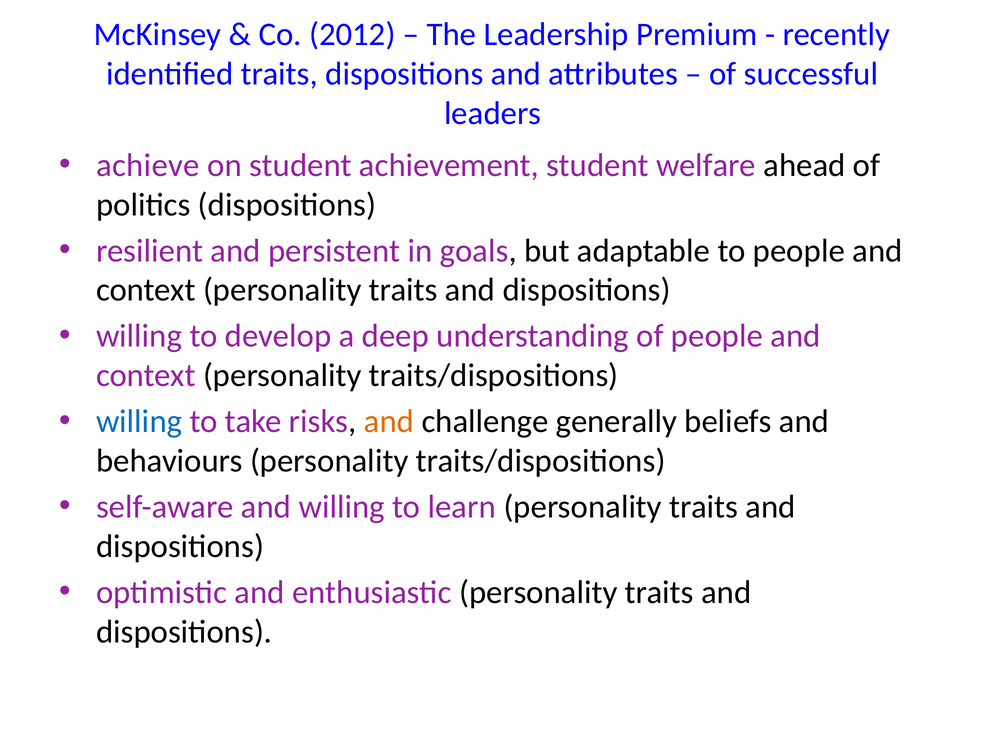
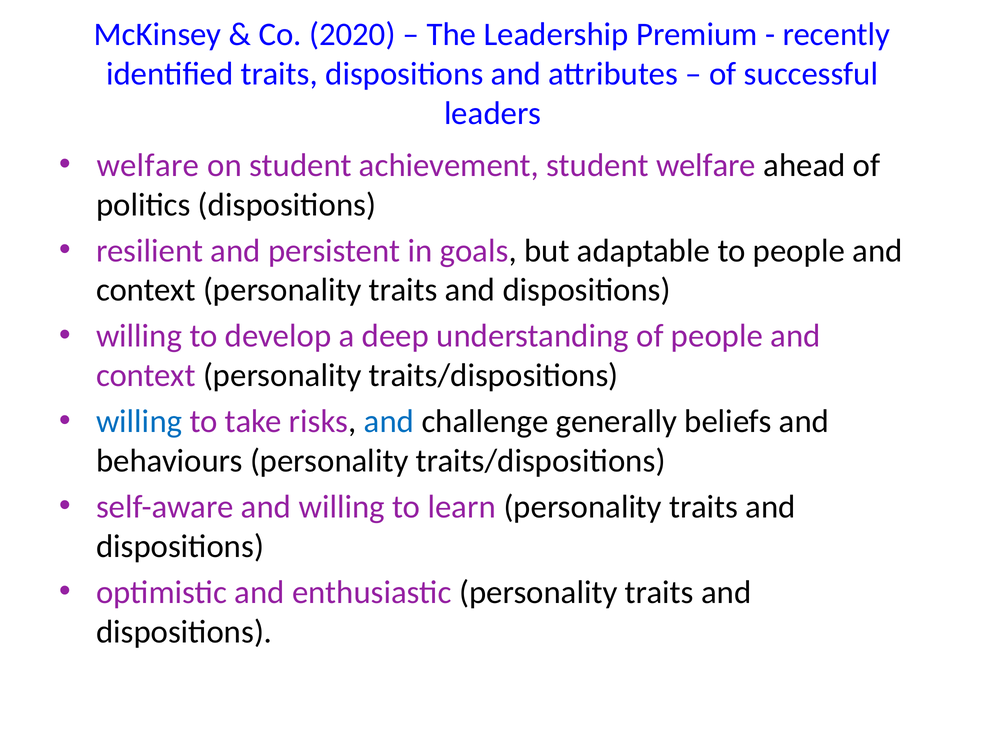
2012: 2012 -> 2020 (352, 34)
achieve: achieve -> welfare (148, 165)
and colour: orange -> blue (389, 421)
